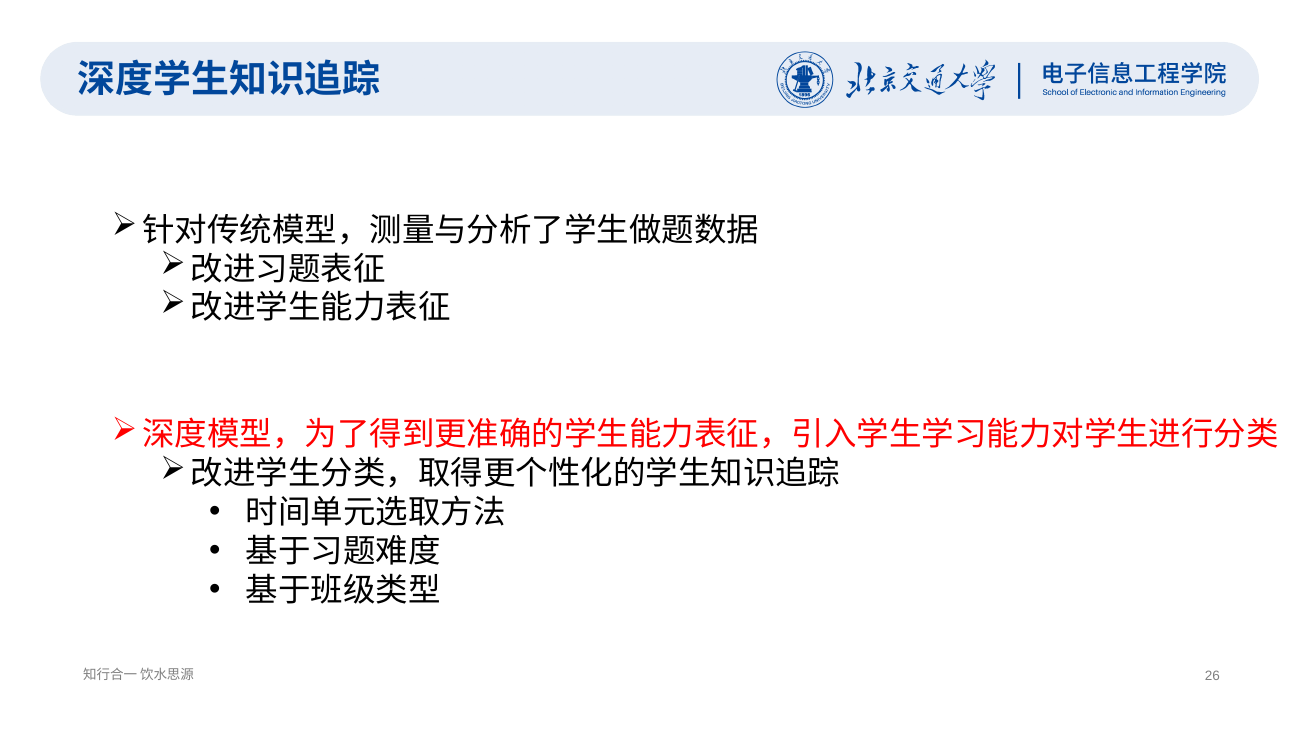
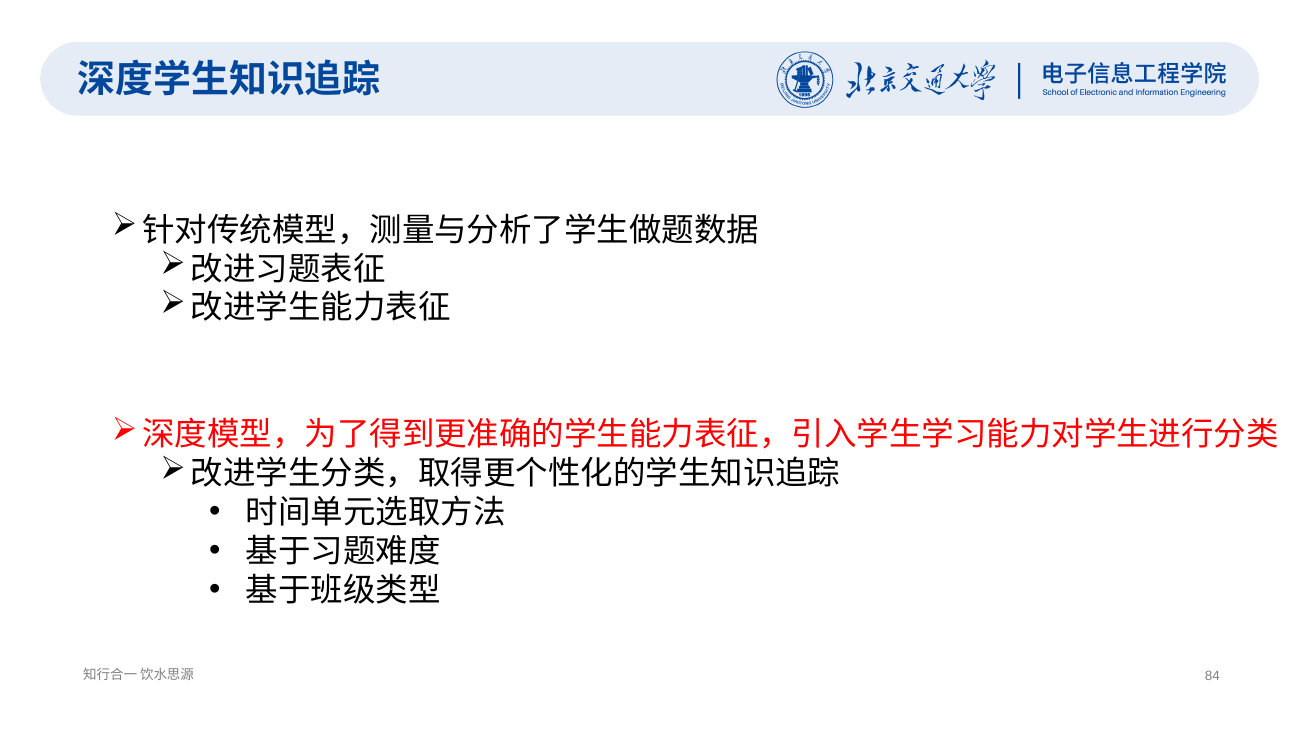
26: 26 -> 84 (1212, 677)
